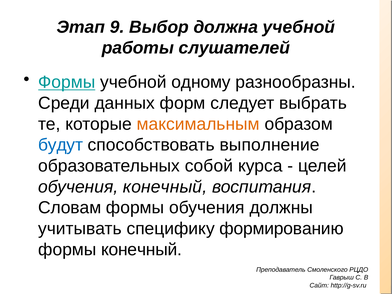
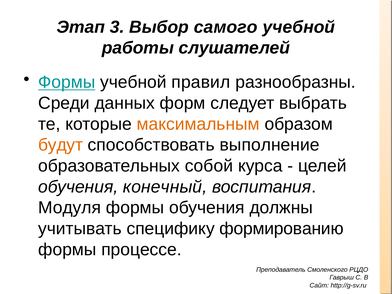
9: 9 -> 3 (117, 27)
должна: должна -> самого (226, 27)
одному: одному -> правил (201, 82)
будут colour: blue -> orange (61, 145)
Словам: Словам -> Модуля (70, 208)
формы конечный: конечный -> процессе (141, 250)
